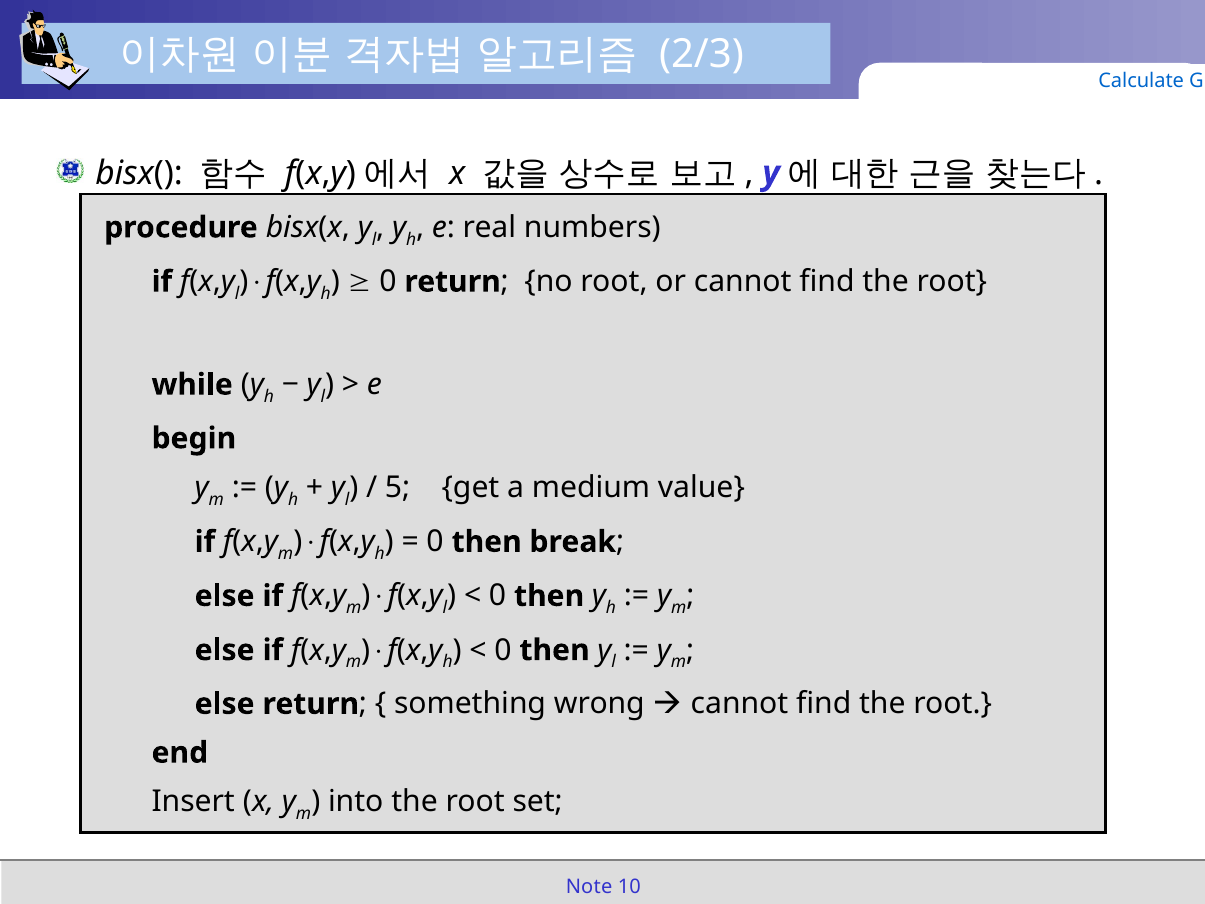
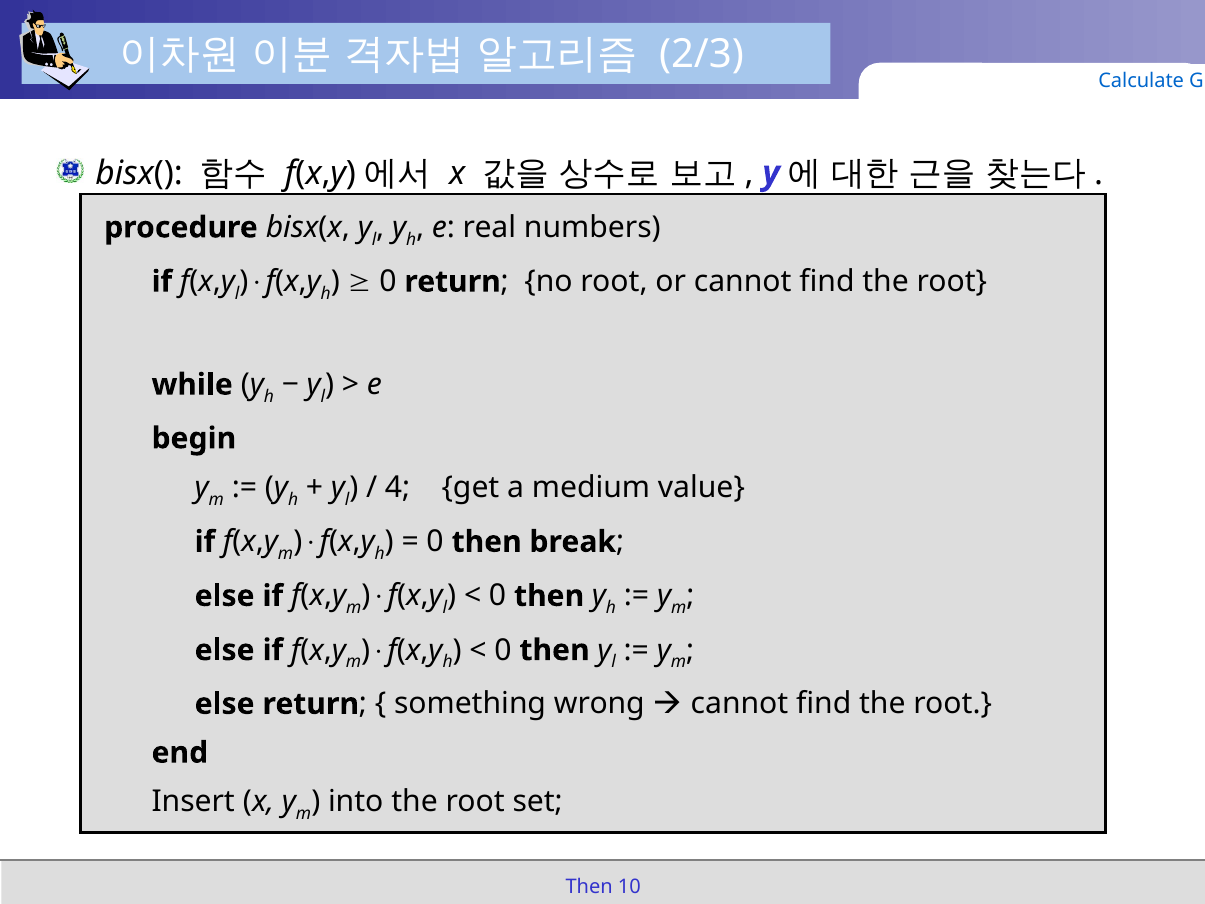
5: 5 -> 4 (398, 488)
Note: Note -> Then (589, 887)
